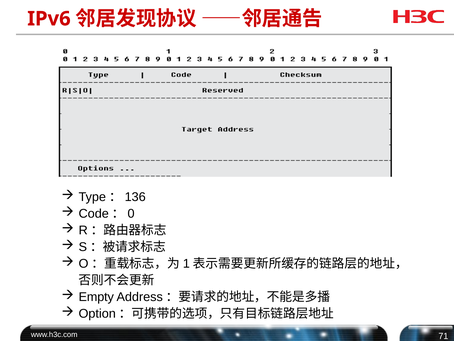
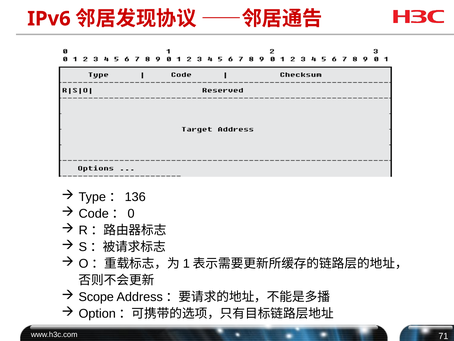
Empty: Empty -> Scope (96, 297)
